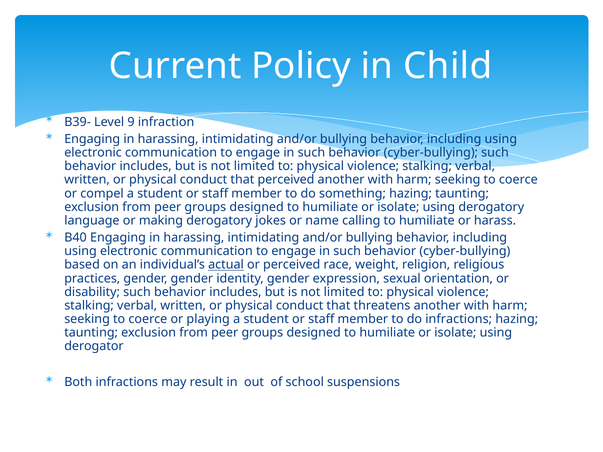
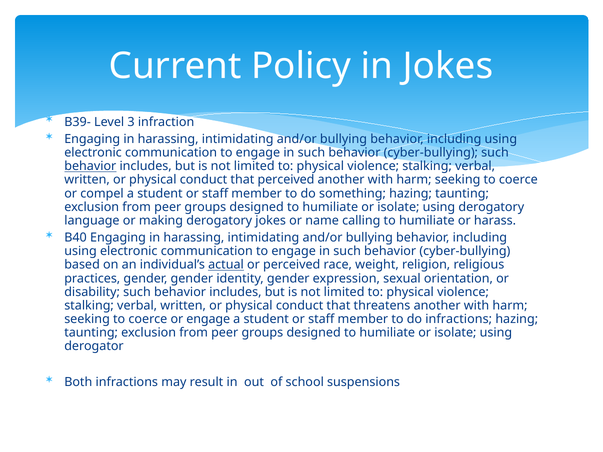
in Child: Child -> Jokes (448, 66)
9: 9 -> 3 (131, 122)
behavior underline: none -> present (90, 166)
or playing: playing -> engage (208, 319)
